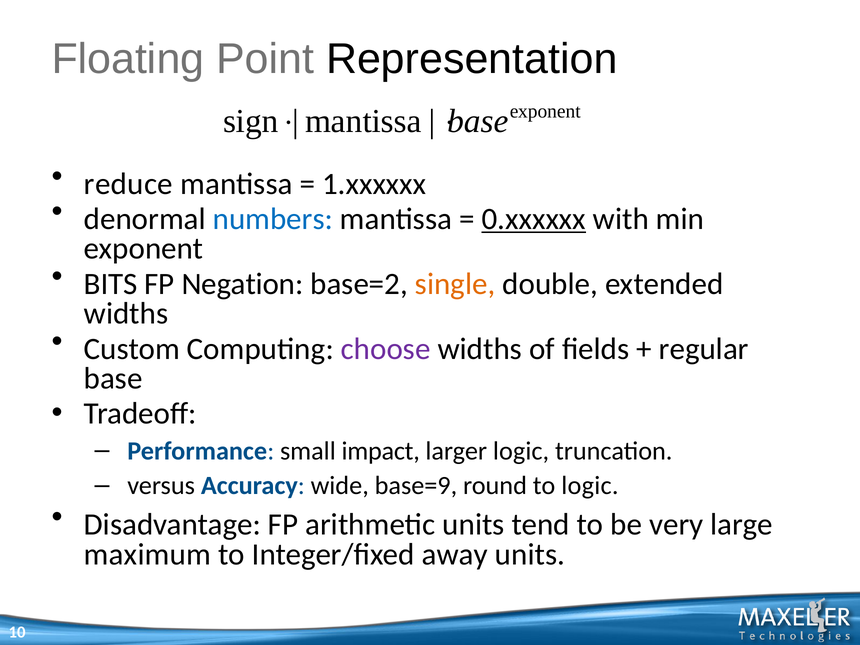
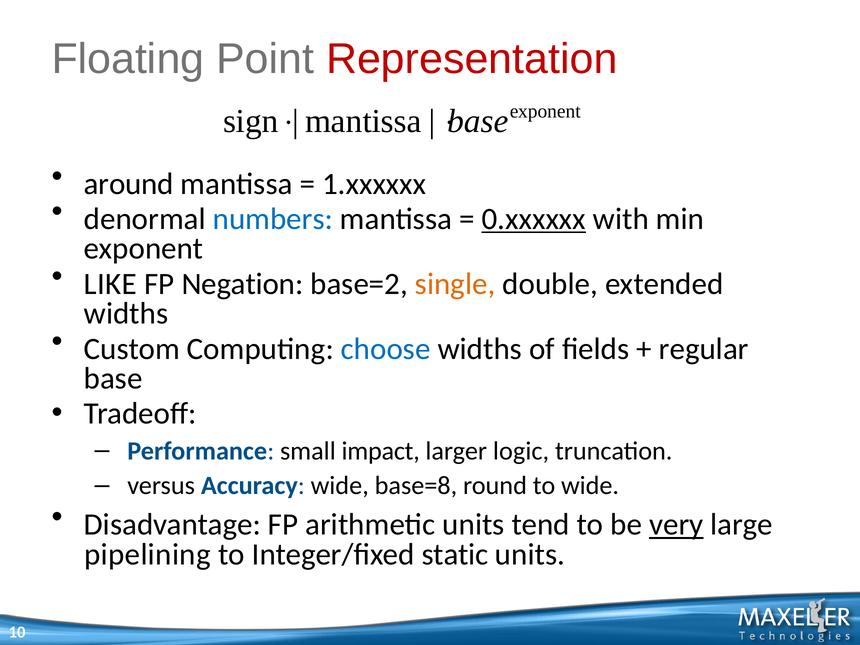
Representation colour: black -> red (472, 59)
reduce: reduce -> around (129, 184)
BITS: BITS -> LIKE (110, 284)
choose colour: purple -> blue (386, 349)
base=9: base=9 -> base=8 (416, 486)
to logic: logic -> wide (590, 486)
very underline: none -> present (676, 524)
maximum: maximum -> pipelining (147, 554)
away: away -> static (455, 554)
